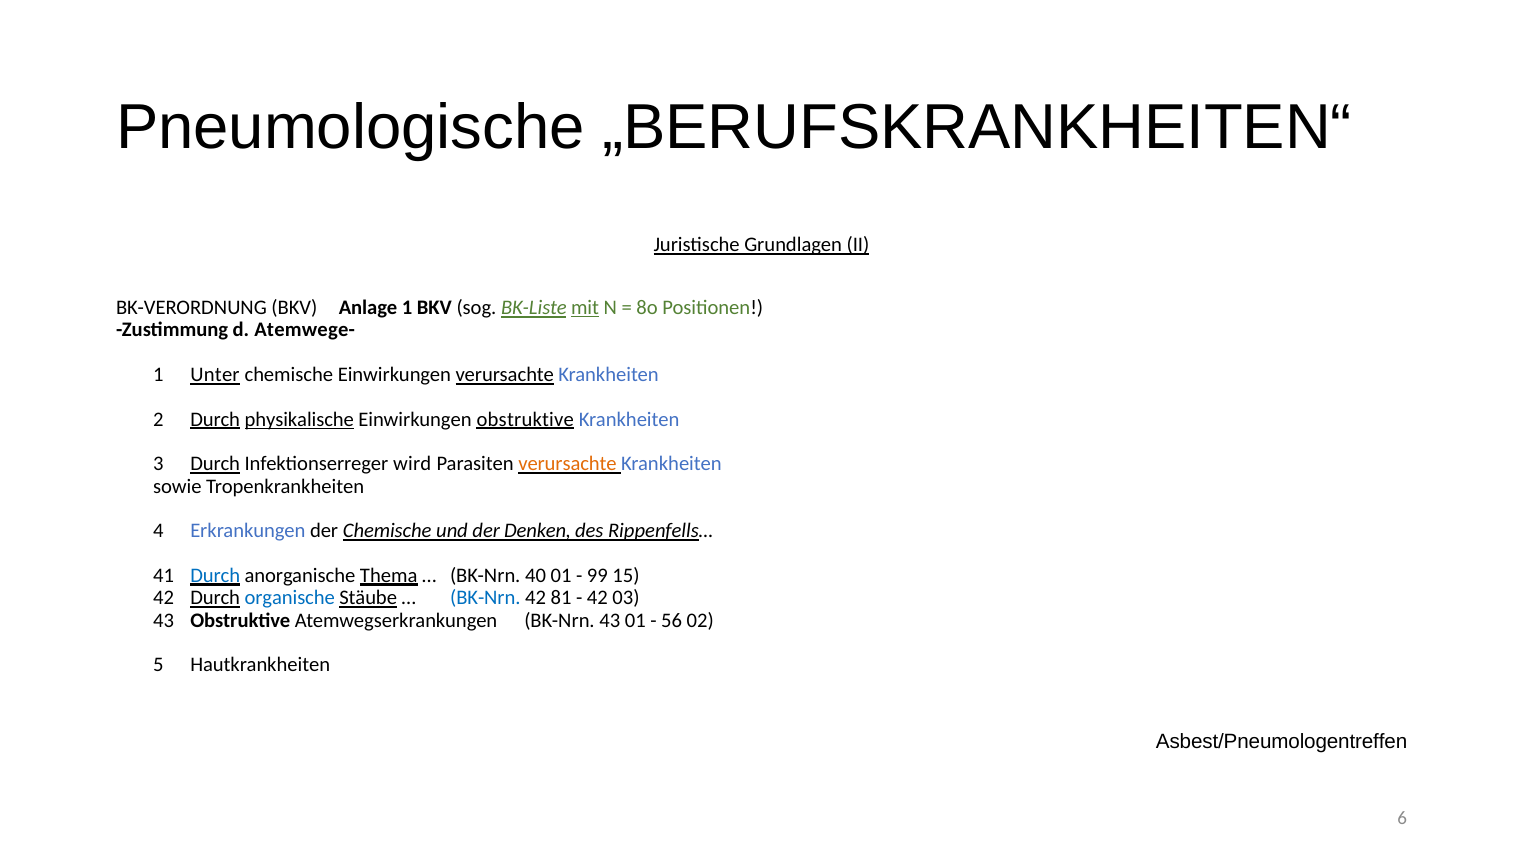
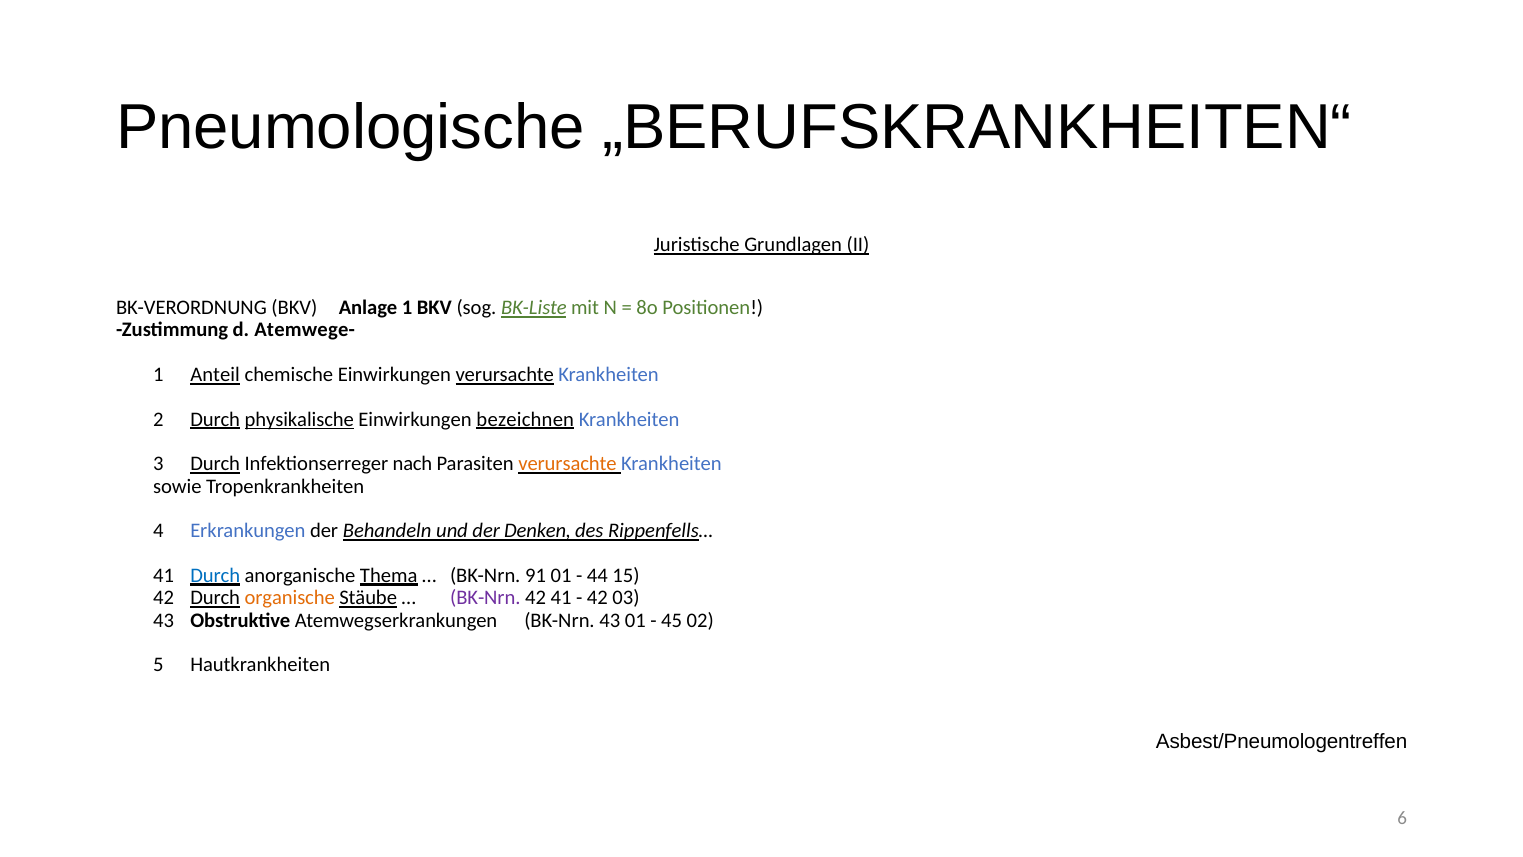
mit underline: present -> none (585, 308)
Unter: Unter -> Anteil (215, 375)
Einwirkungen obstruktive: obstruktive -> bezeichnen (525, 419)
wird: wird -> nach (412, 464)
der Chemische: Chemische -> Behandeln (387, 531)
40: 40 -> 91 (536, 575)
99: 99 -> 44 (597, 575)
organische colour: blue -> orange (290, 598)
BK-Nrn colour: blue -> purple (485, 598)
42 81: 81 -> 41 (561, 598)
56: 56 -> 45 (672, 620)
